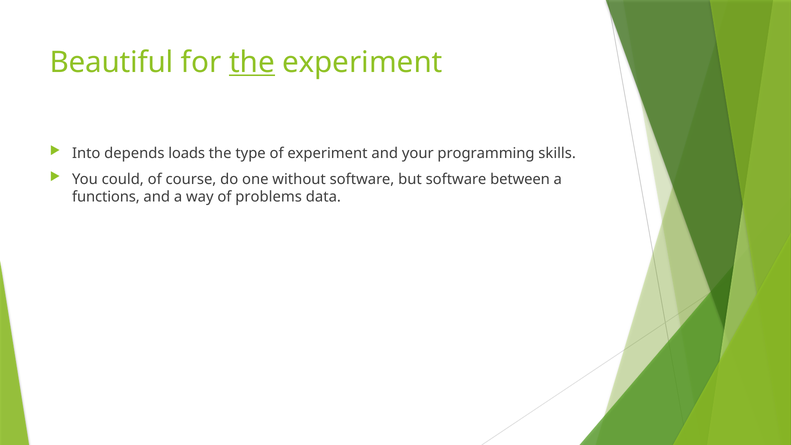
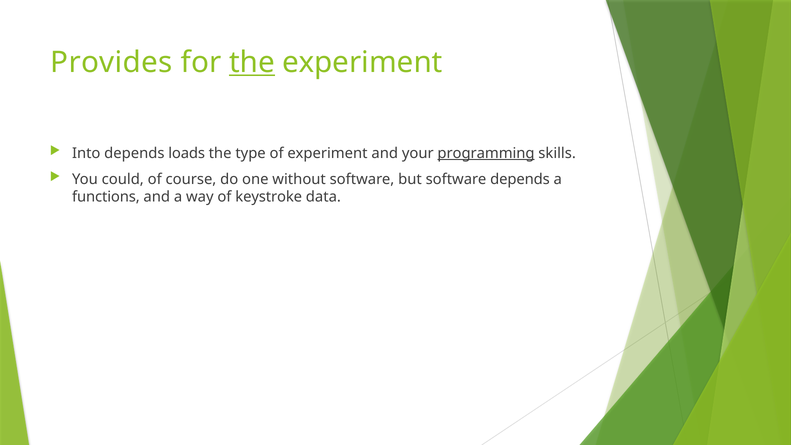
Beautiful: Beautiful -> Provides (111, 62)
programming underline: none -> present (486, 153)
software between: between -> depends (520, 179)
problems: problems -> keystroke (269, 197)
